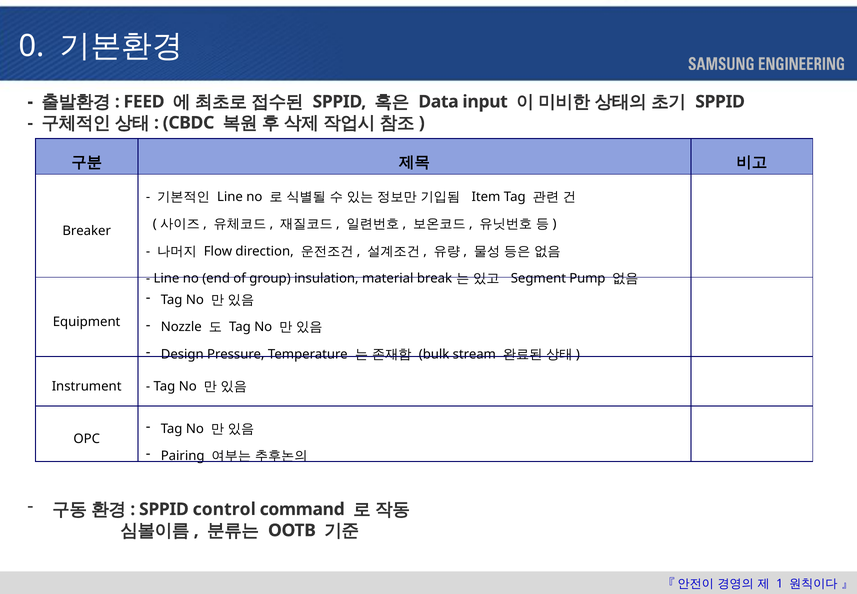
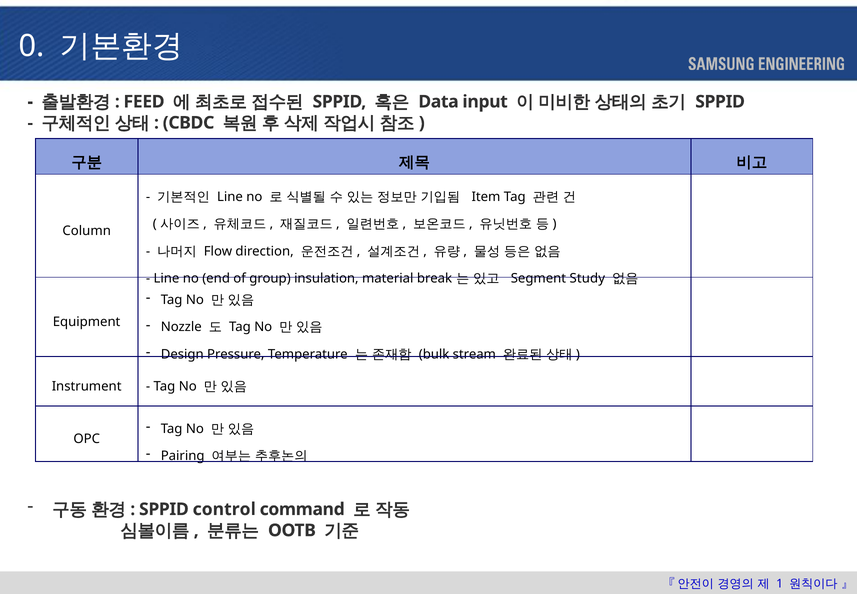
Breaker: Breaker -> Column (87, 231)
Pump: Pump -> Study (587, 278)
